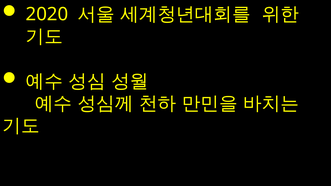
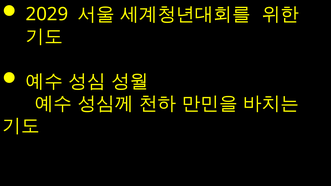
2020: 2020 -> 2029 (47, 14)
